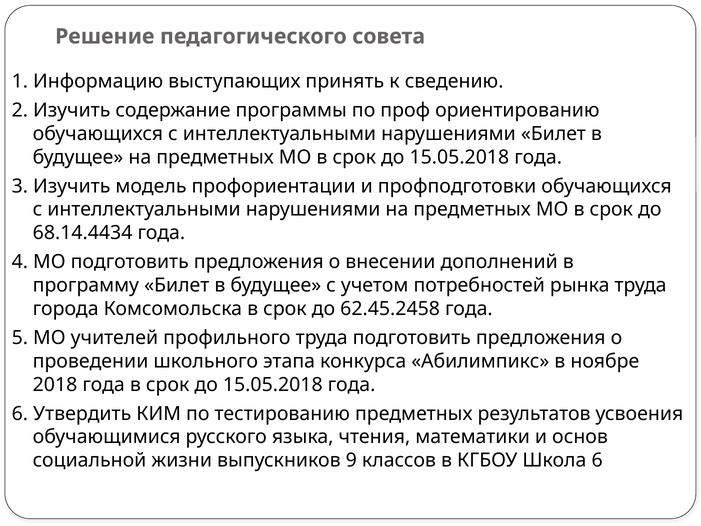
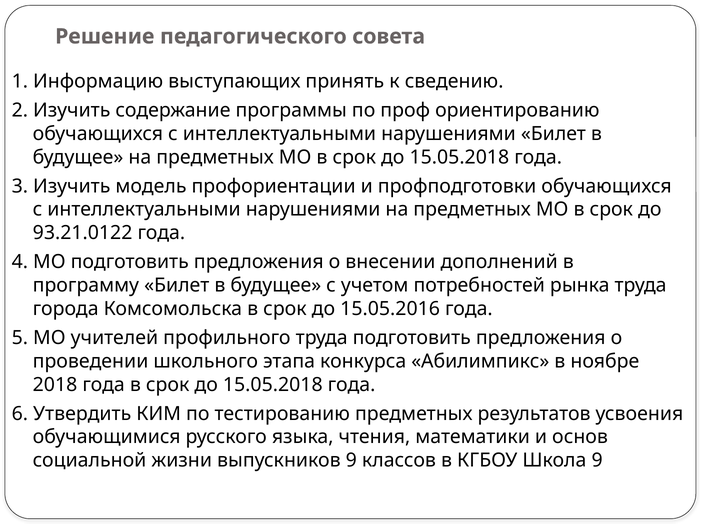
68.14.4434: 68.14.4434 -> 93.21.0122 (83, 233)
62.45.2458: 62.45.2458 -> 15.05.2016 (390, 309)
Школа 6: 6 -> 9 (597, 460)
